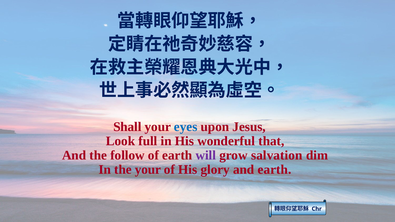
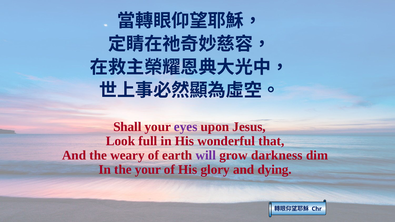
eyes colour: blue -> purple (186, 127)
follow: follow -> weary (127, 155)
salvation: salvation -> darkness (277, 155)
and earth: earth -> dying (275, 170)
